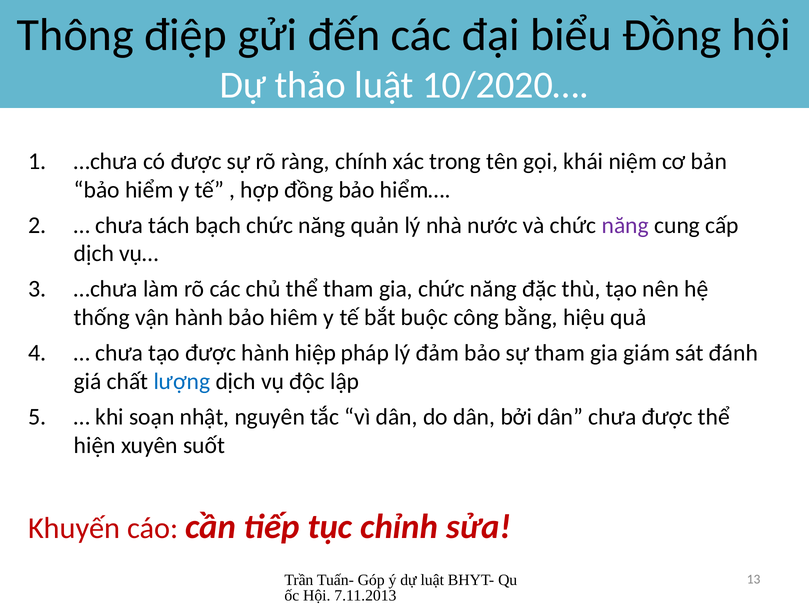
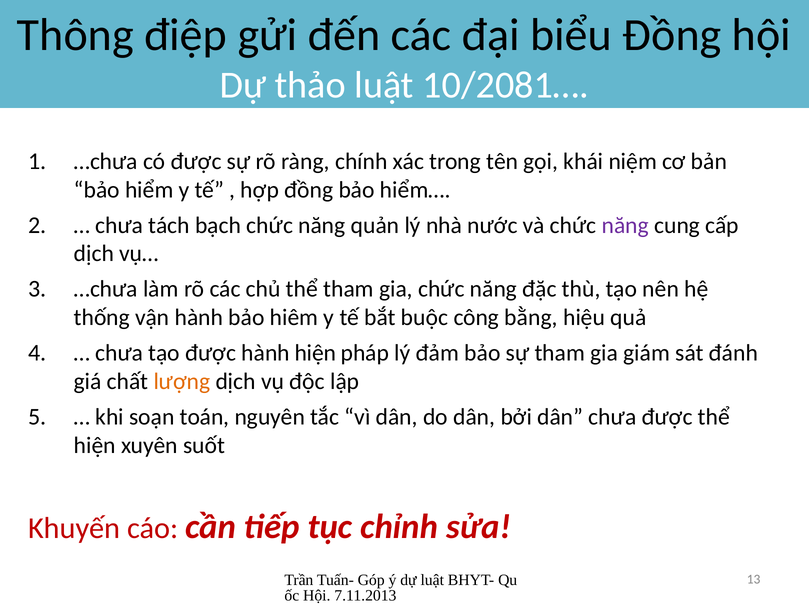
10/2020…: 10/2020… -> 10/2081… (506, 85)
hành hiệp: hiệp -> hiện (315, 353)
lượng colour: blue -> orange (182, 381)
nhật: nhật -> toán (205, 417)
